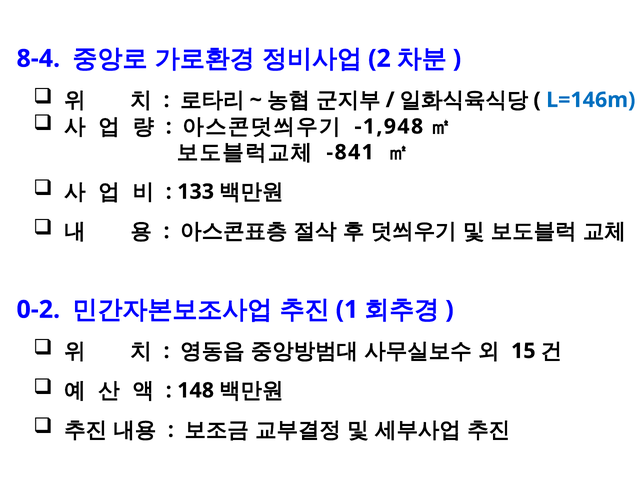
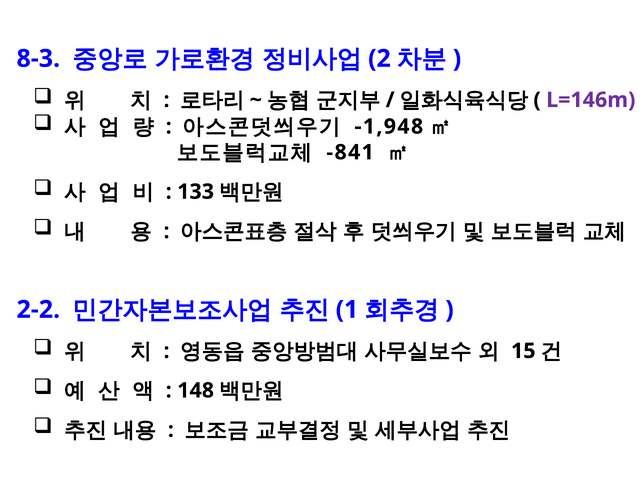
8-4: 8-4 -> 8-3 (38, 59)
L=146m colour: blue -> purple (591, 100)
0-2: 0-2 -> 2-2 (38, 310)
